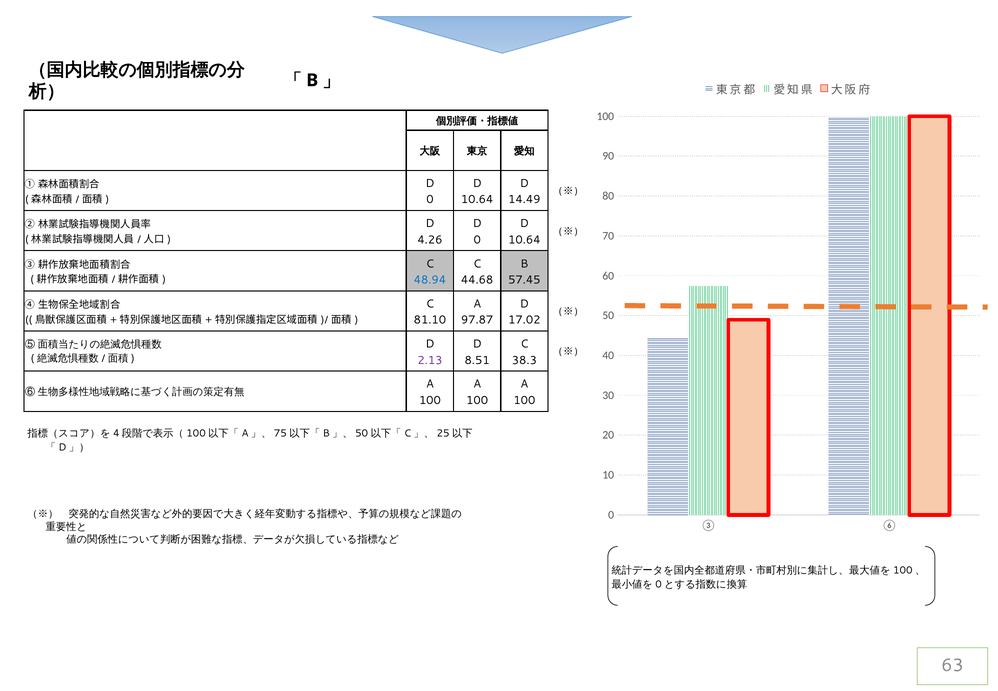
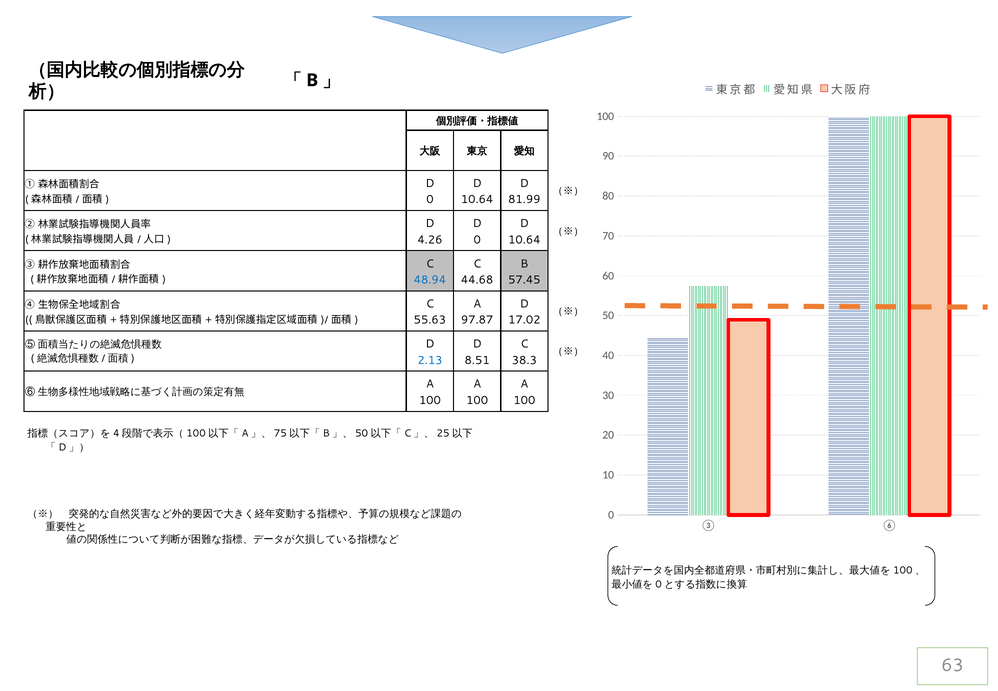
14.49: 14.49 -> 81.99 (524, 200)
81.10: 81.10 -> 55.63 (430, 320)
2.13 colour: purple -> blue (430, 360)
